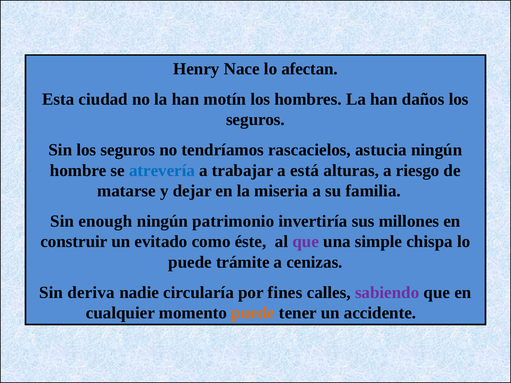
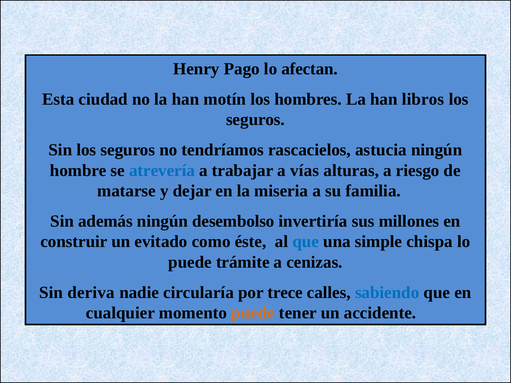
Nace: Nace -> Pago (242, 69)
daños: daños -> libros (423, 99)
está: está -> vías (305, 171)
enough: enough -> además (105, 221)
patrimonio: patrimonio -> desembolso (233, 221)
que colour: purple -> blue (306, 242)
fines: fines -> trece (285, 293)
sabiendo colour: purple -> blue (387, 293)
